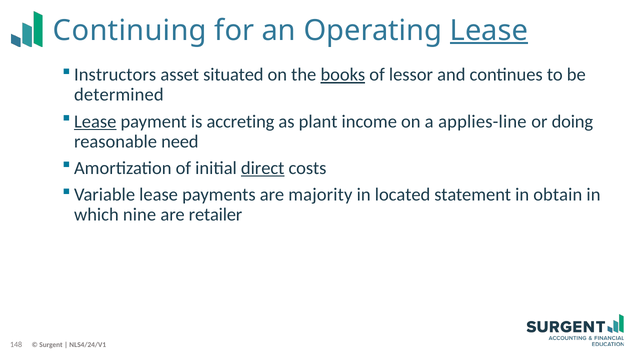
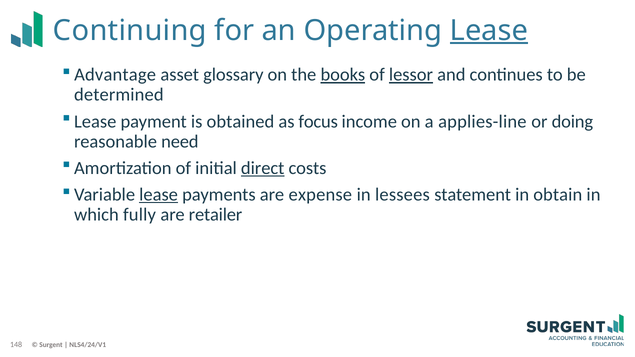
Instructors: Instructors -> Advantage (115, 75)
situated: situated -> glossary (233, 75)
lessor underline: none -> present (411, 75)
Lease underline: present -> none (95, 121)
accreting: accreting -> obtained (240, 121)
plant: plant -> focus (318, 121)
lease underline: none -> present (159, 195)
majority: majority -> expense (320, 195)
located: located -> lessees (402, 195)
nine: nine -> fully (140, 215)
